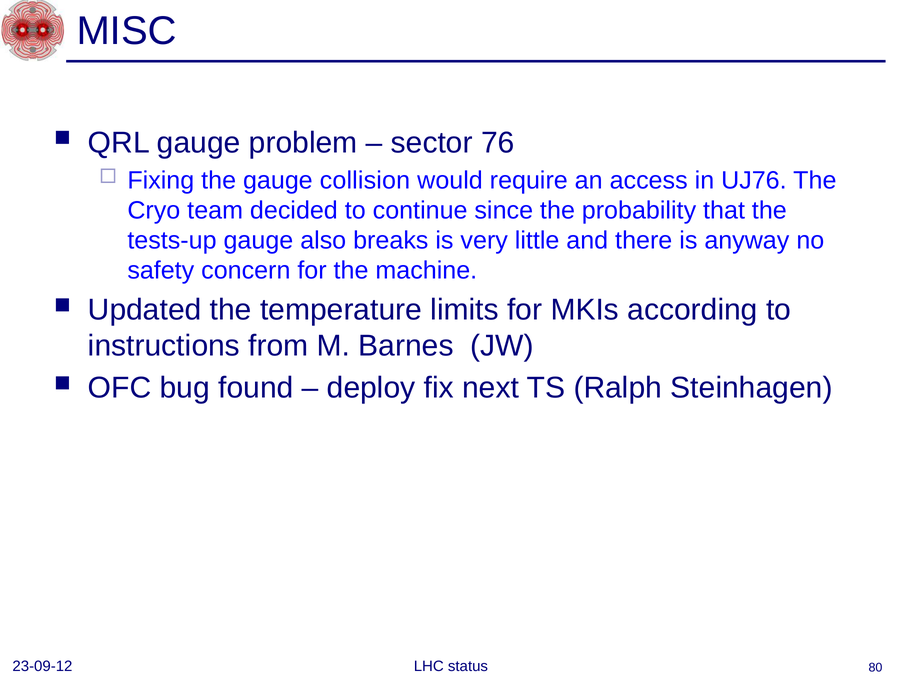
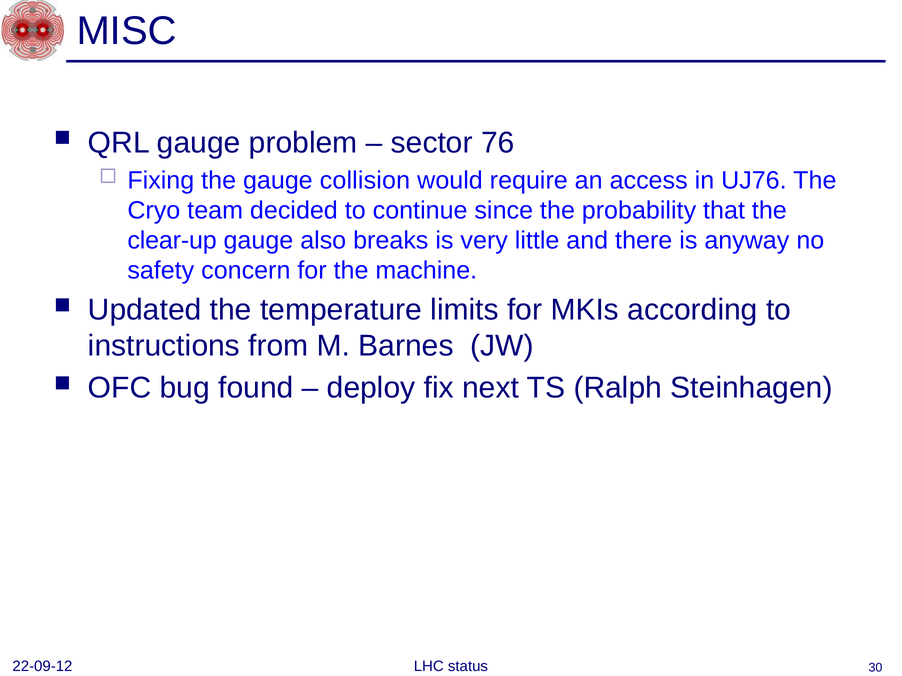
tests-up: tests-up -> clear-up (172, 241)
23-09-12: 23-09-12 -> 22-09-12 (42, 667)
80: 80 -> 30 (875, 668)
